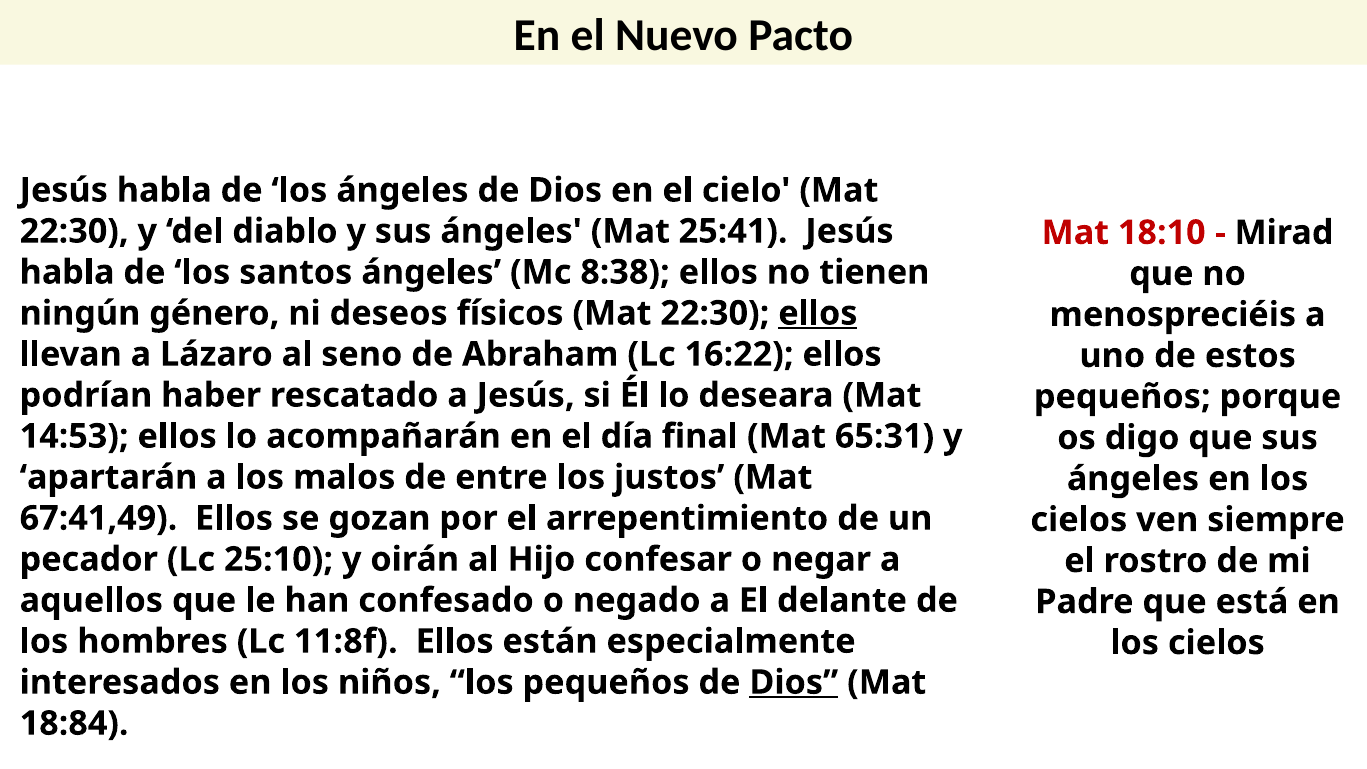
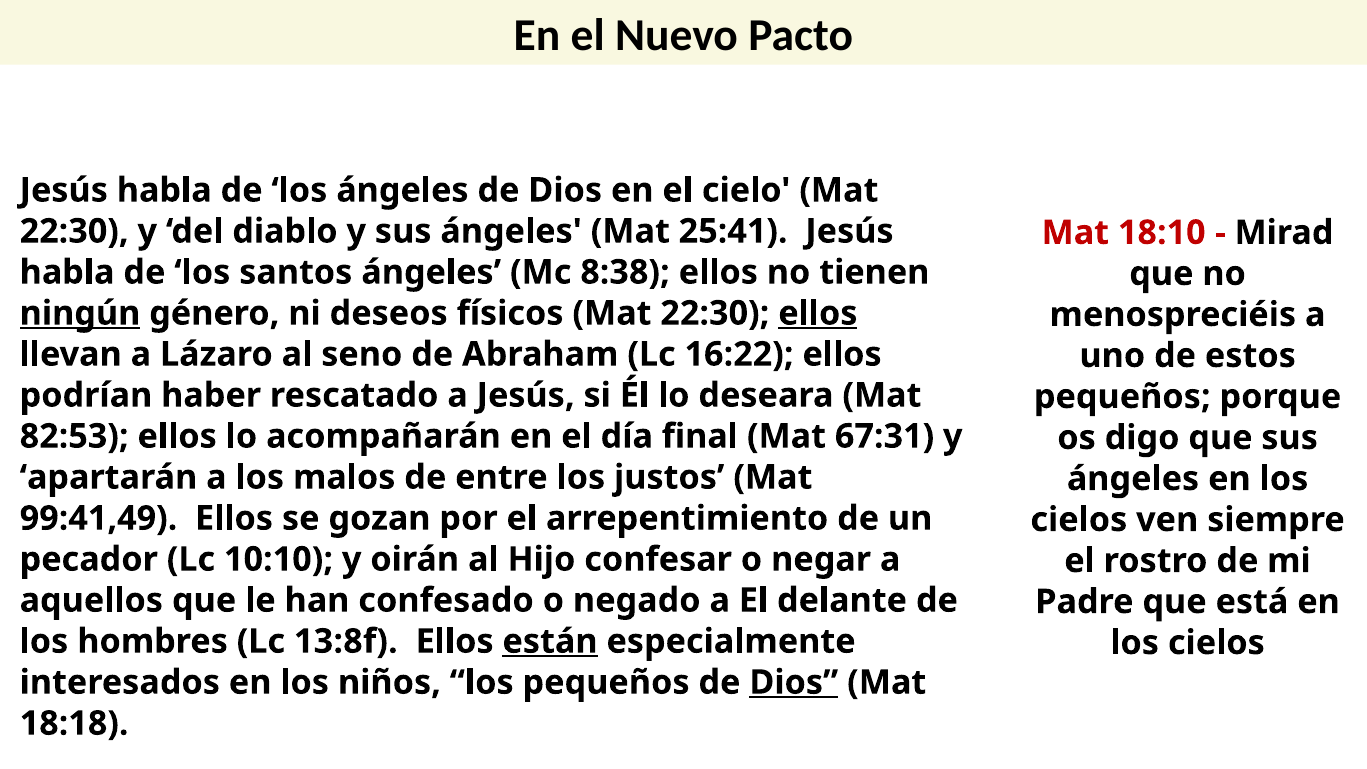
ningún underline: none -> present (80, 313)
14:53: 14:53 -> 82:53 (74, 436)
65:31: 65:31 -> 67:31 (885, 436)
67:41,49: 67:41,49 -> 99:41,49 (98, 518)
25:10: 25:10 -> 10:10 (279, 559)
11:8f: 11:8f -> 13:8f (346, 641)
están underline: none -> present (550, 641)
18:84: 18:84 -> 18:18 (74, 723)
